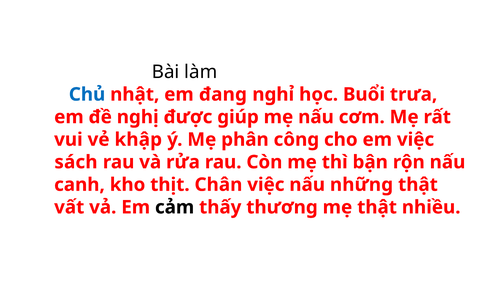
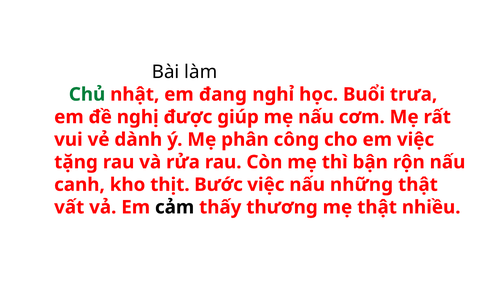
Chủ colour: blue -> green (87, 94)
khập: khập -> dành (138, 139)
sách: sách -> tặng (76, 162)
Chân: Chân -> Bước (219, 185)
